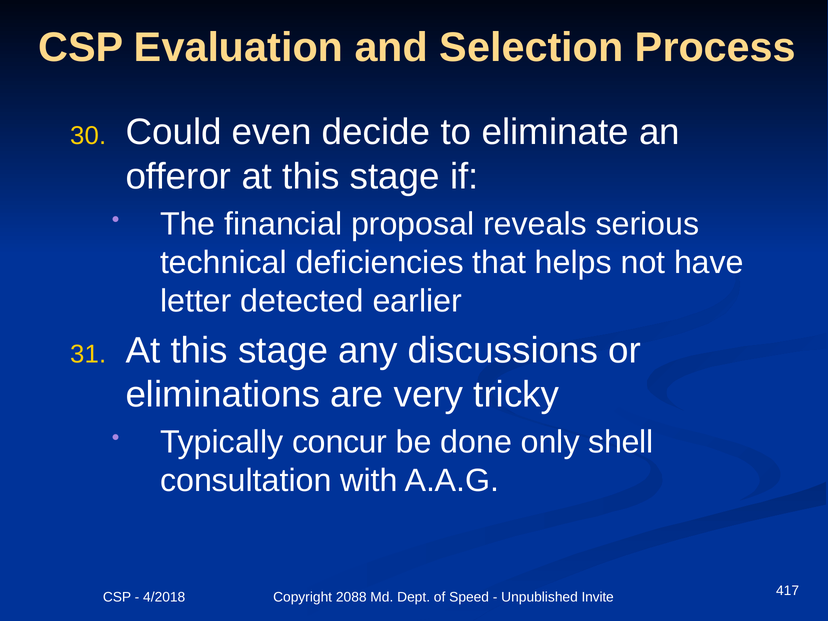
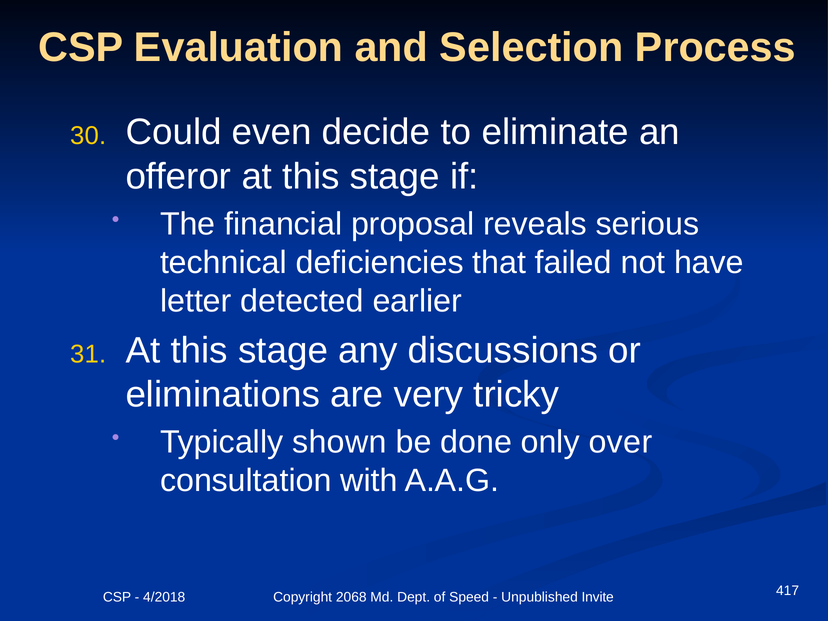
helps: helps -> failed (573, 263)
concur: concur -> shown (339, 442)
shell: shell -> over (621, 442)
2088: 2088 -> 2068 (351, 597)
